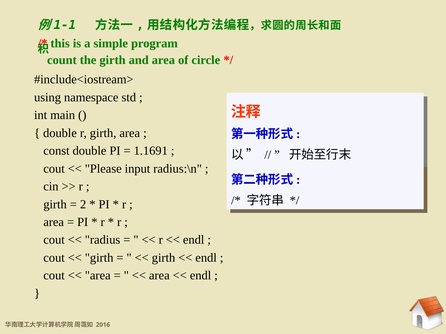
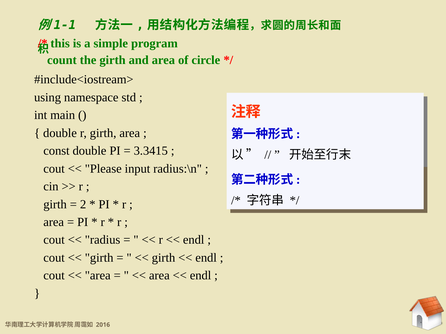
1.1691: 1.1691 -> 3.3415 (151, 151)
